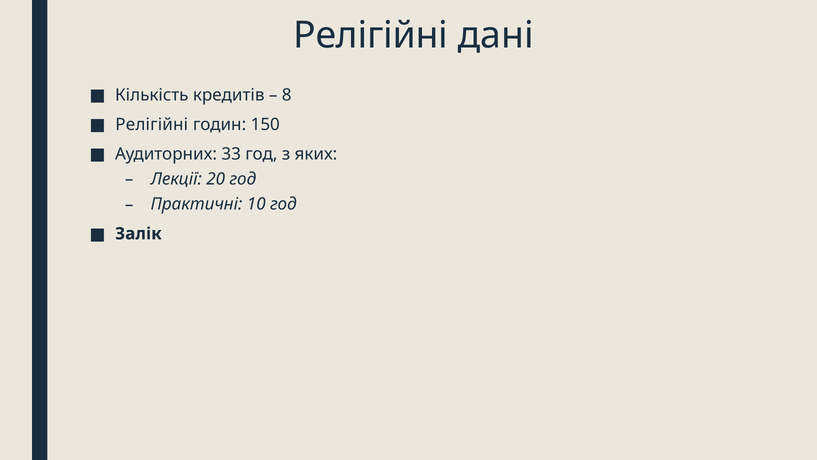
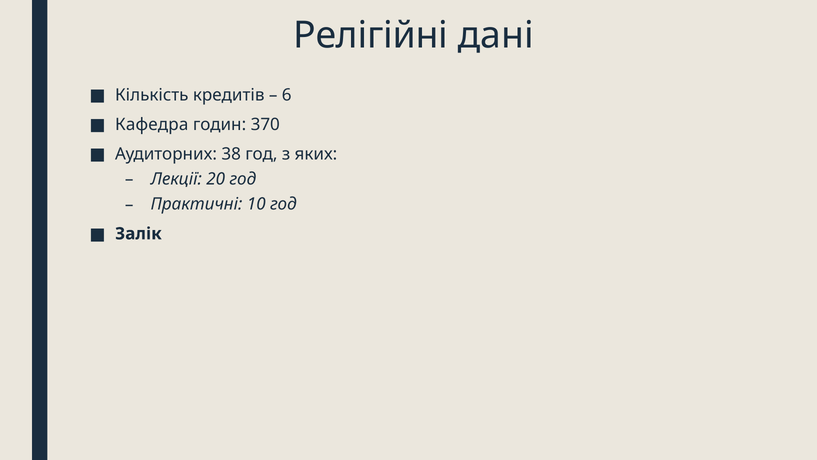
8: 8 -> 6 (287, 95)
Релігійні: Релігійні -> Кафедра (152, 124)
150: 150 -> 370 (265, 124)
33: 33 -> 38 (231, 154)
